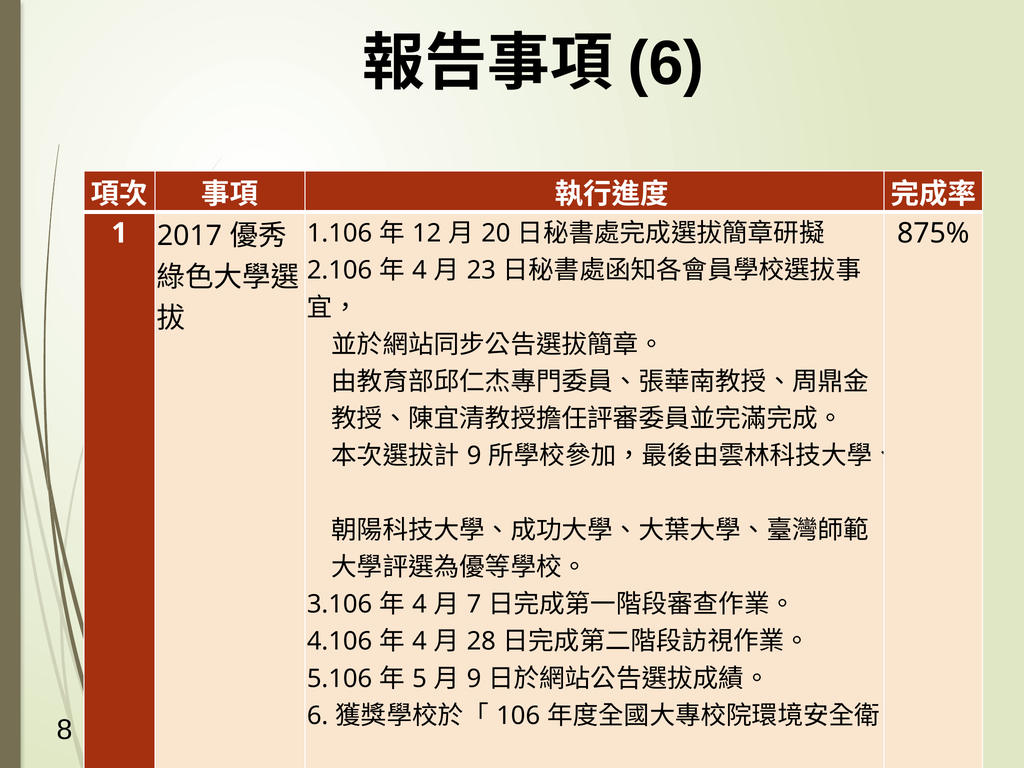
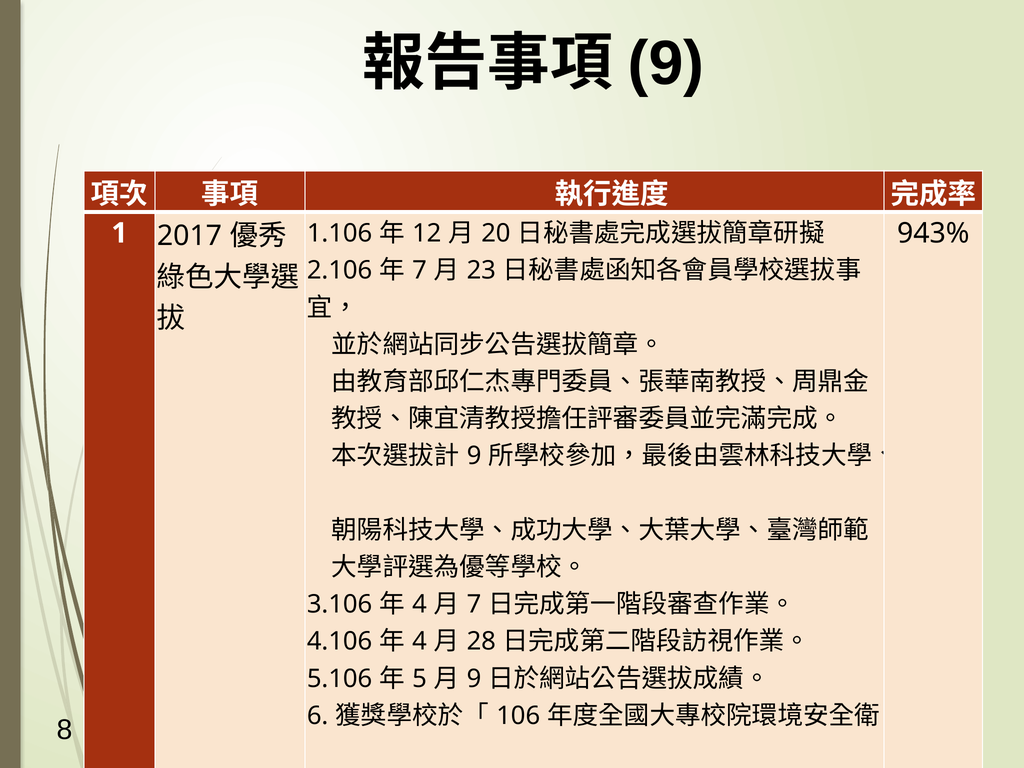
6: 6 -> 9 (666, 63)
875%: 875% -> 943% (933, 233)
4: 4 -> 7 (420, 270)
